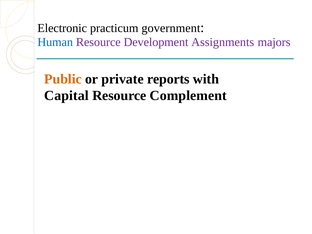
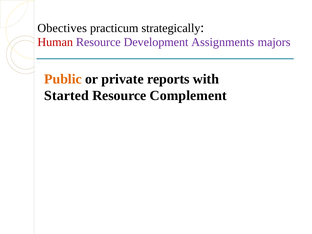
Electronic: Electronic -> Obectives (62, 28)
government: government -> strategically (171, 28)
Human colour: blue -> red (55, 42)
Capital: Capital -> Started (66, 96)
